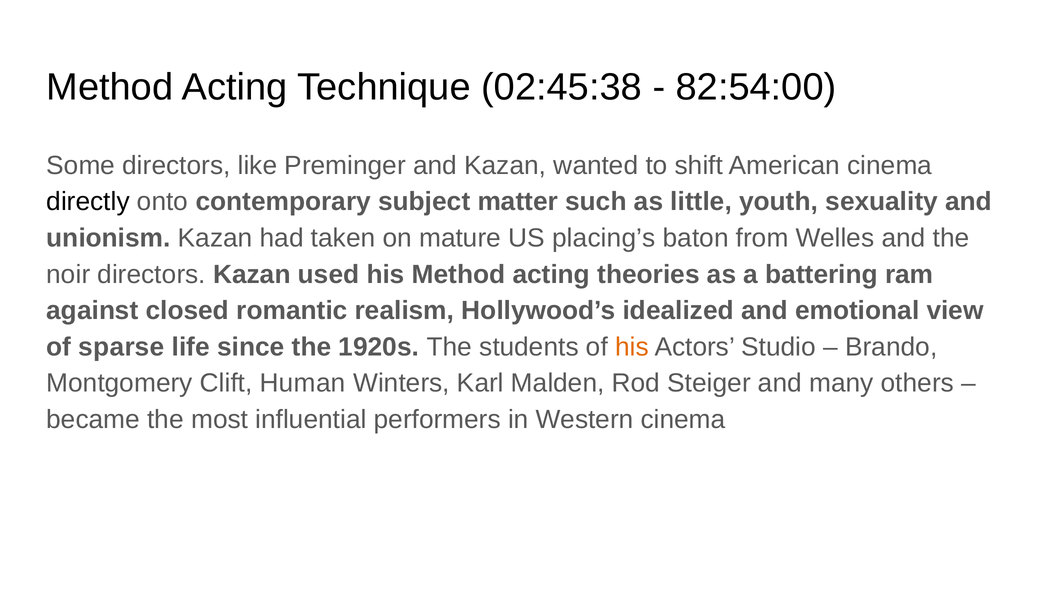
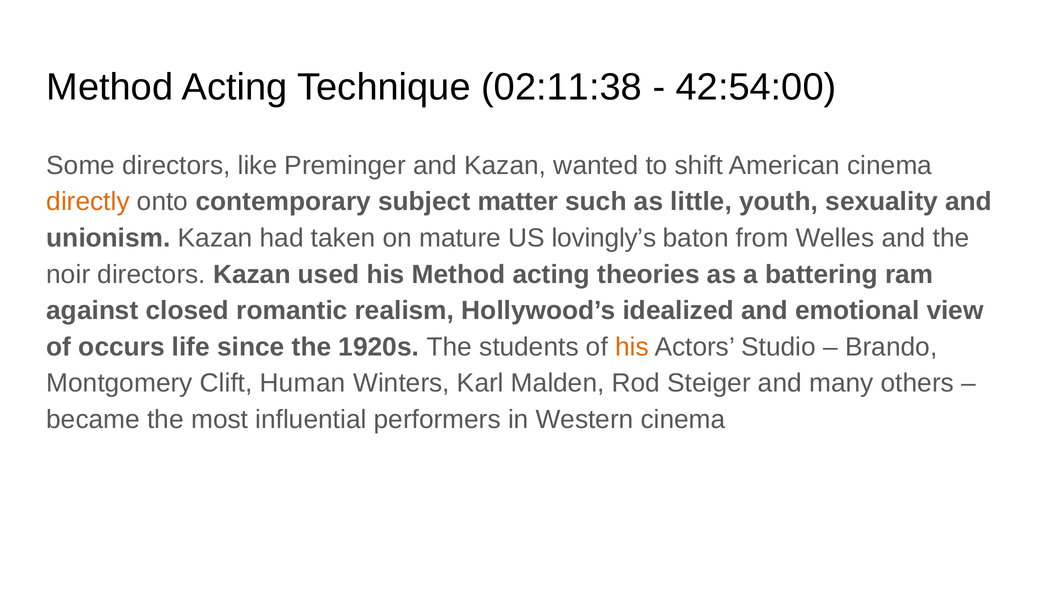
02:45:38: 02:45:38 -> 02:11:38 (562, 87)
82:54:00: 82:54:00 -> 42:54:00 (756, 87)
directly colour: black -> orange (88, 202)
placing’s: placing’s -> lovingly’s (604, 238)
sparse: sparse -> occurs (122, 347)
